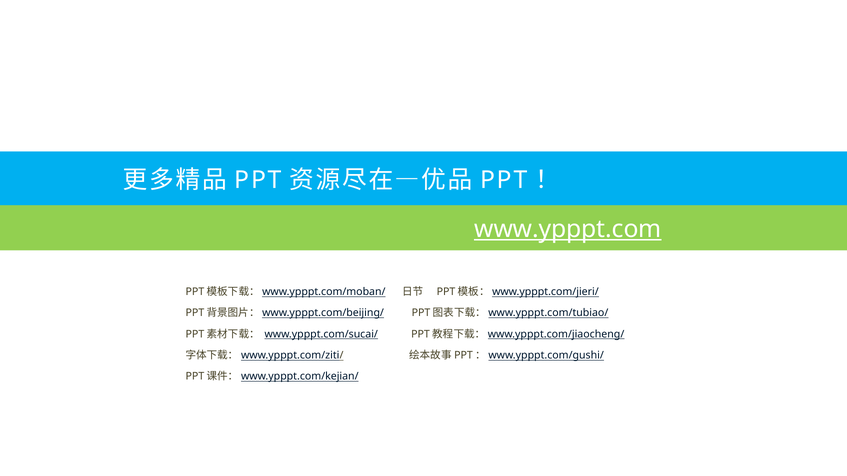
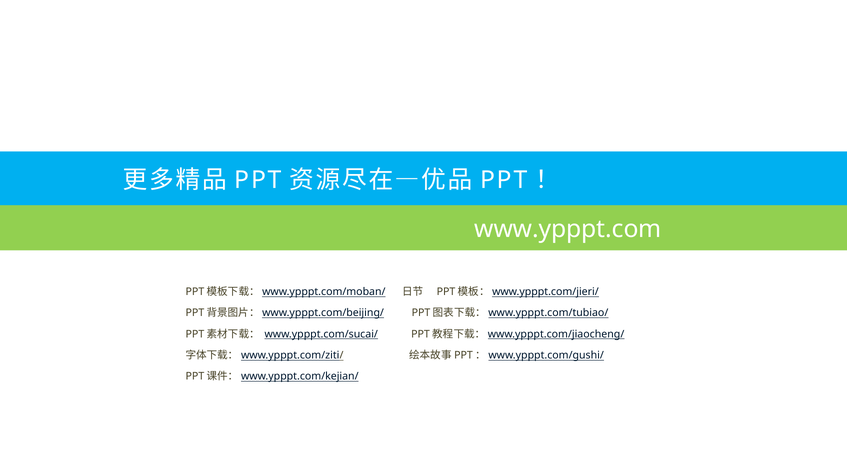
www.ypppt.com underline: present -> none (568, 229)
